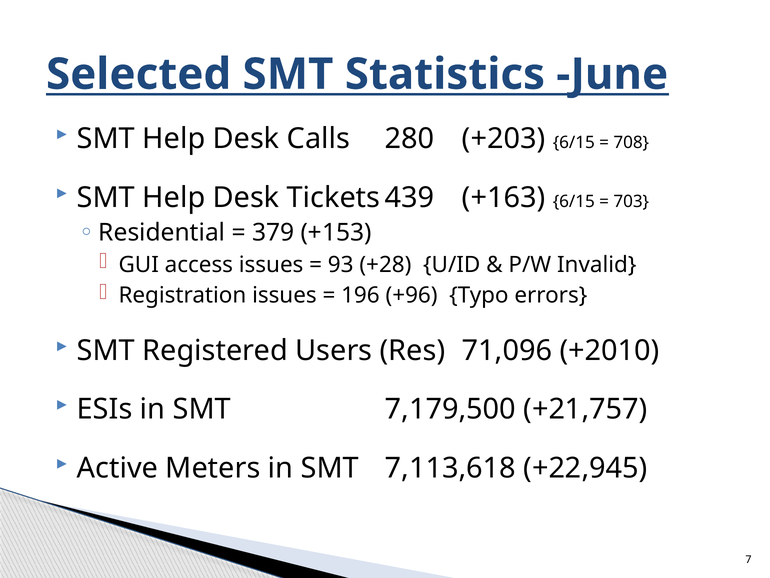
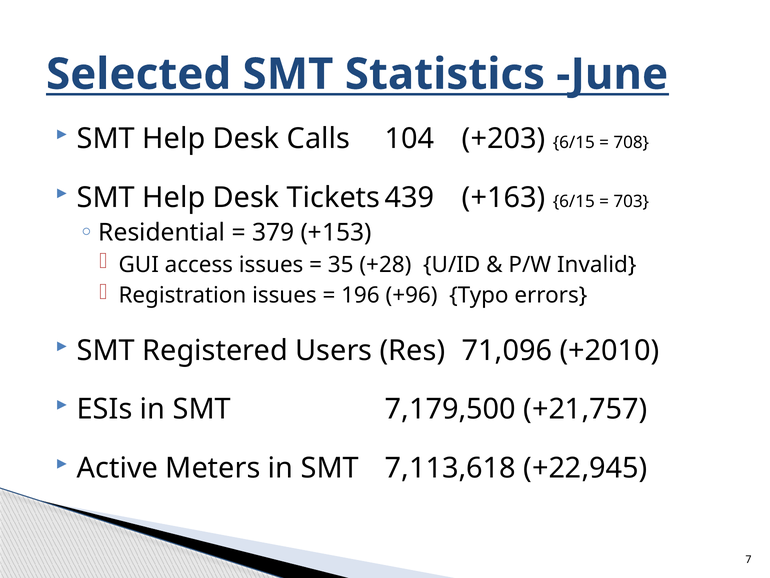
280: 280 -> 104 (410, 139)
93: 93 -> 35 (341, 264)
